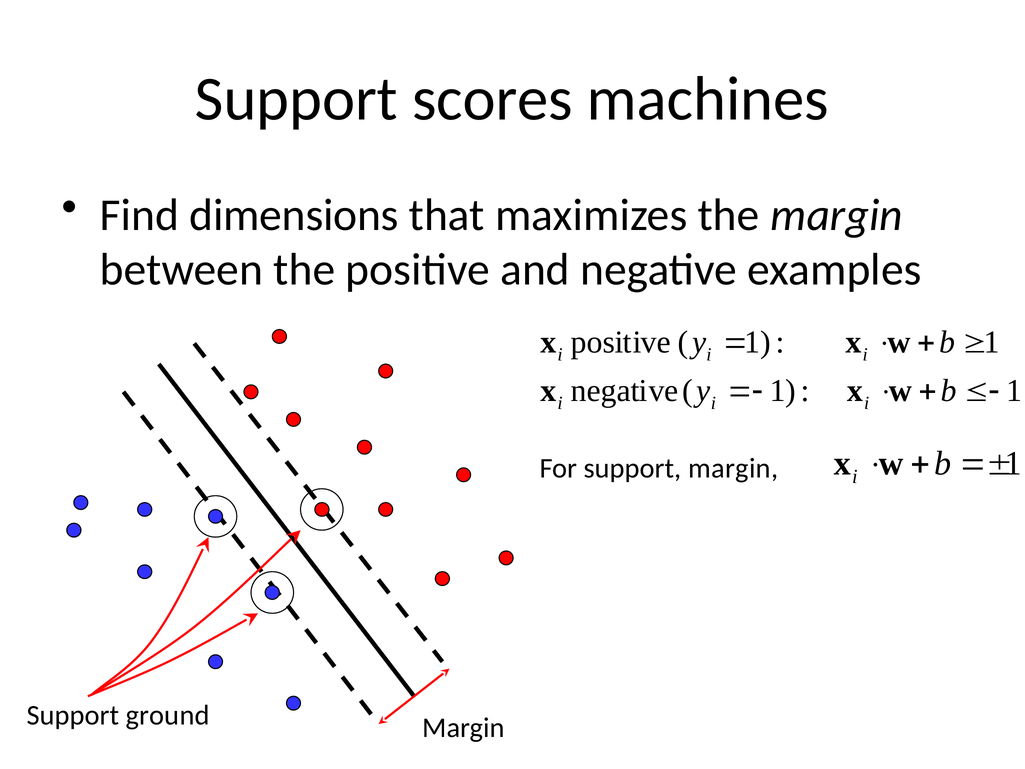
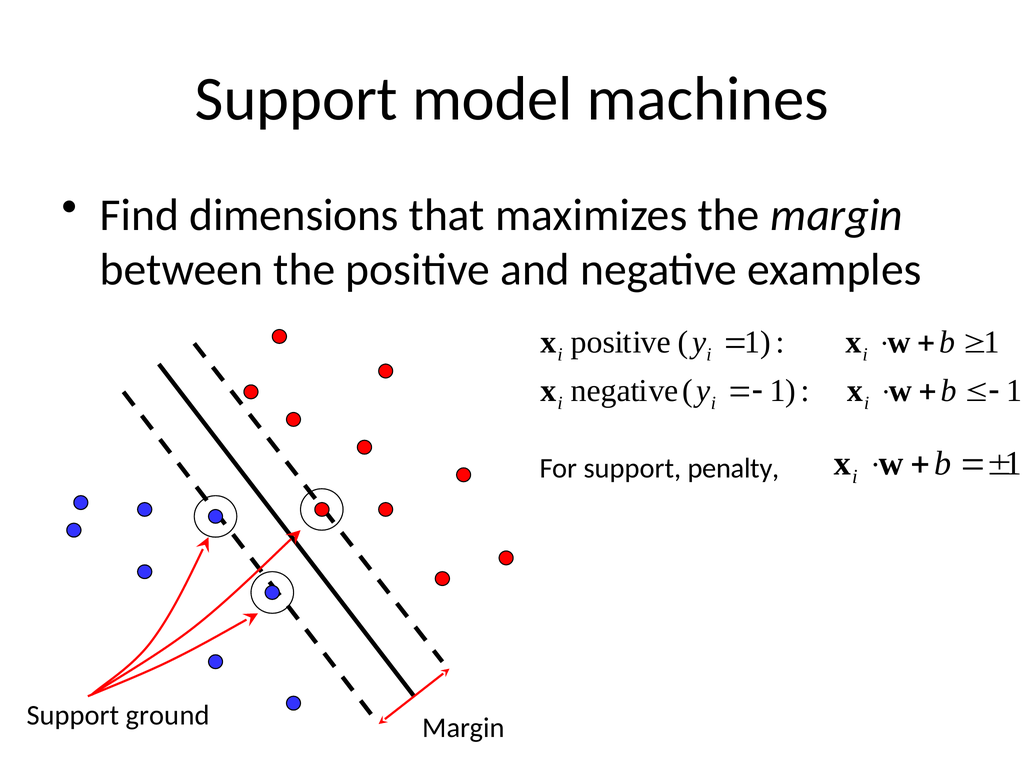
scores: scores -> model (492, 99)
support margin: margin -> penalty (733, 468)
